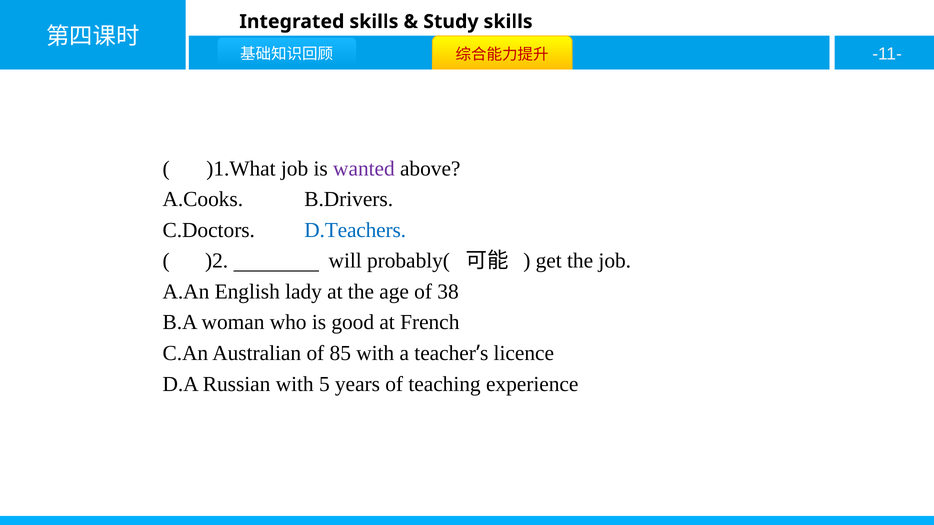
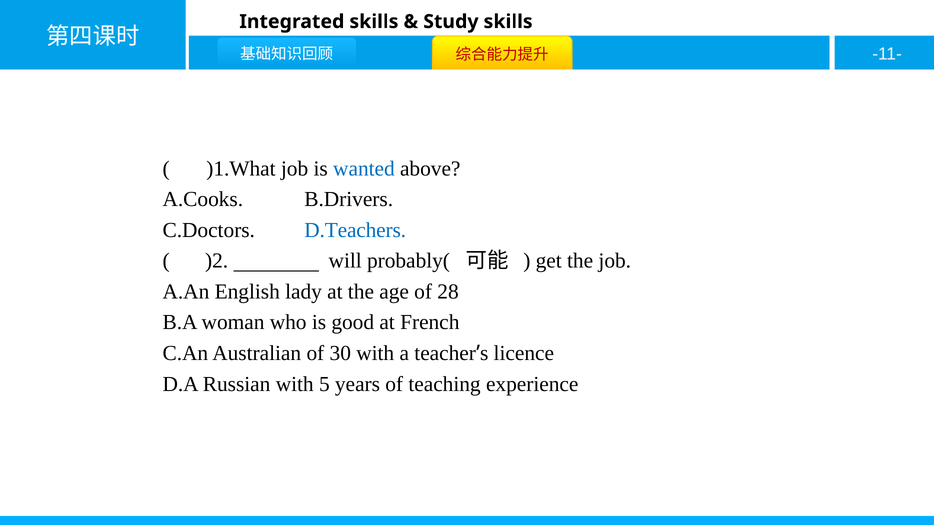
wanted colour: purple -> blue (364, 169)
38: 38 -> 28 (448, 292)
85: 85 -> 30 (340, 353)
